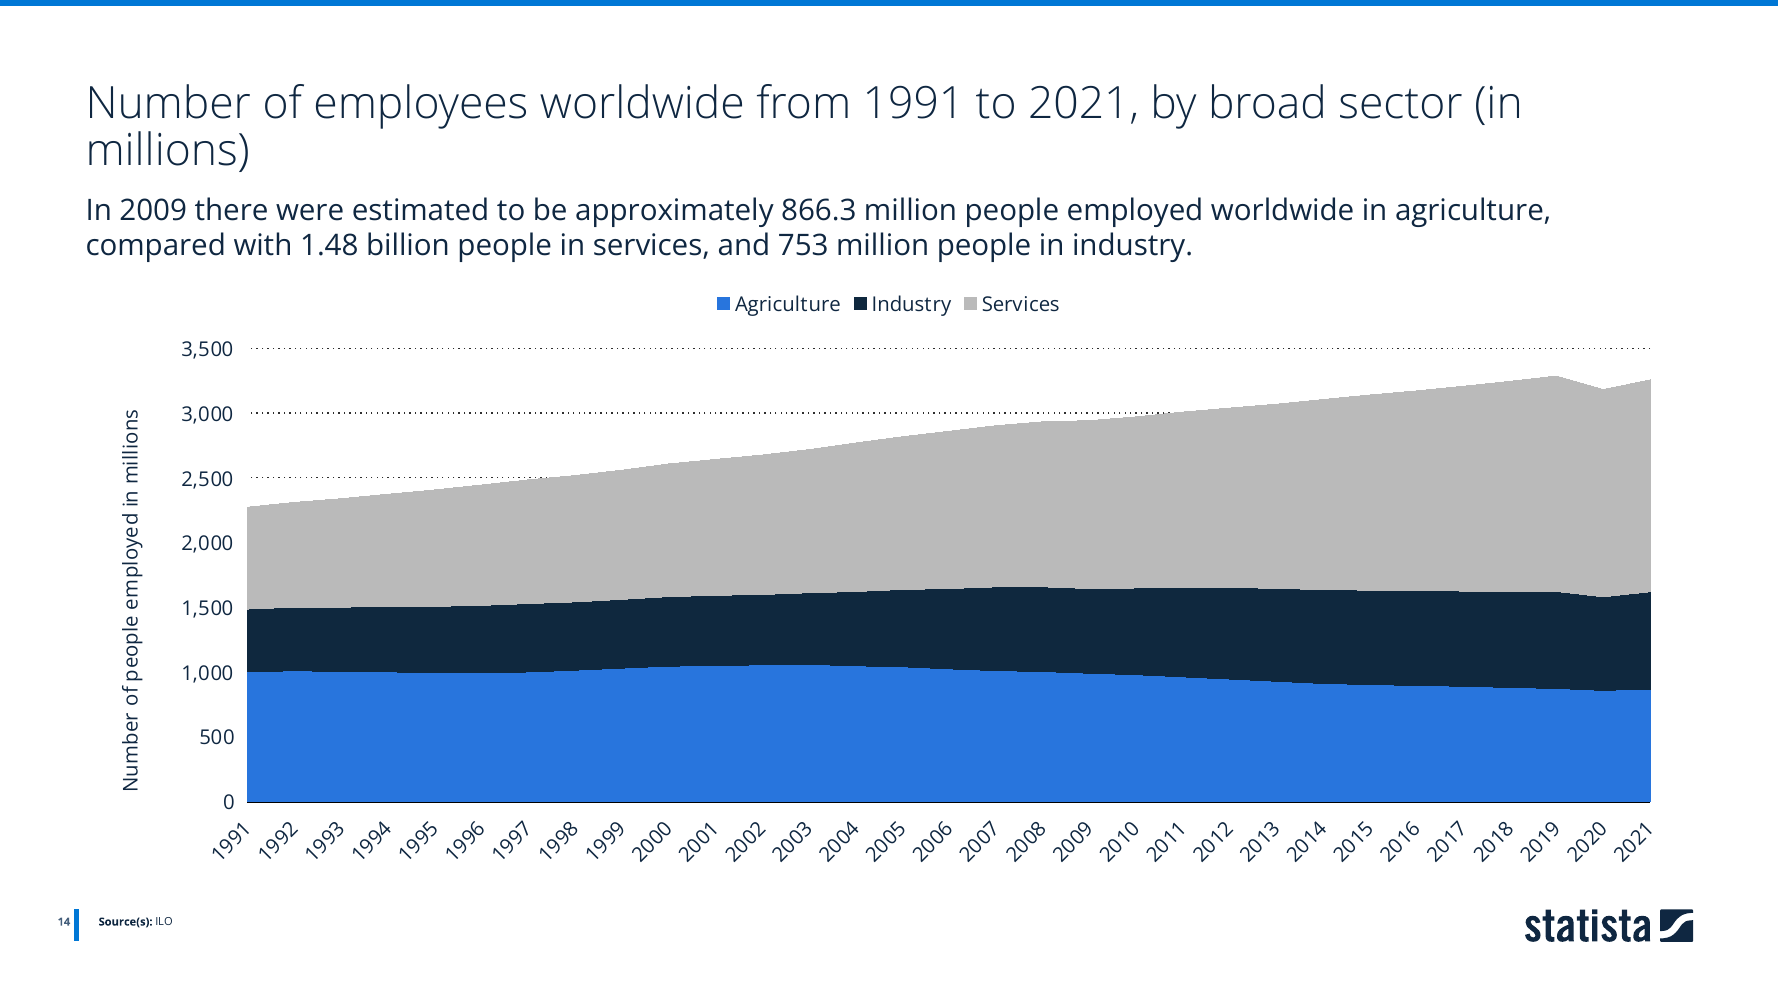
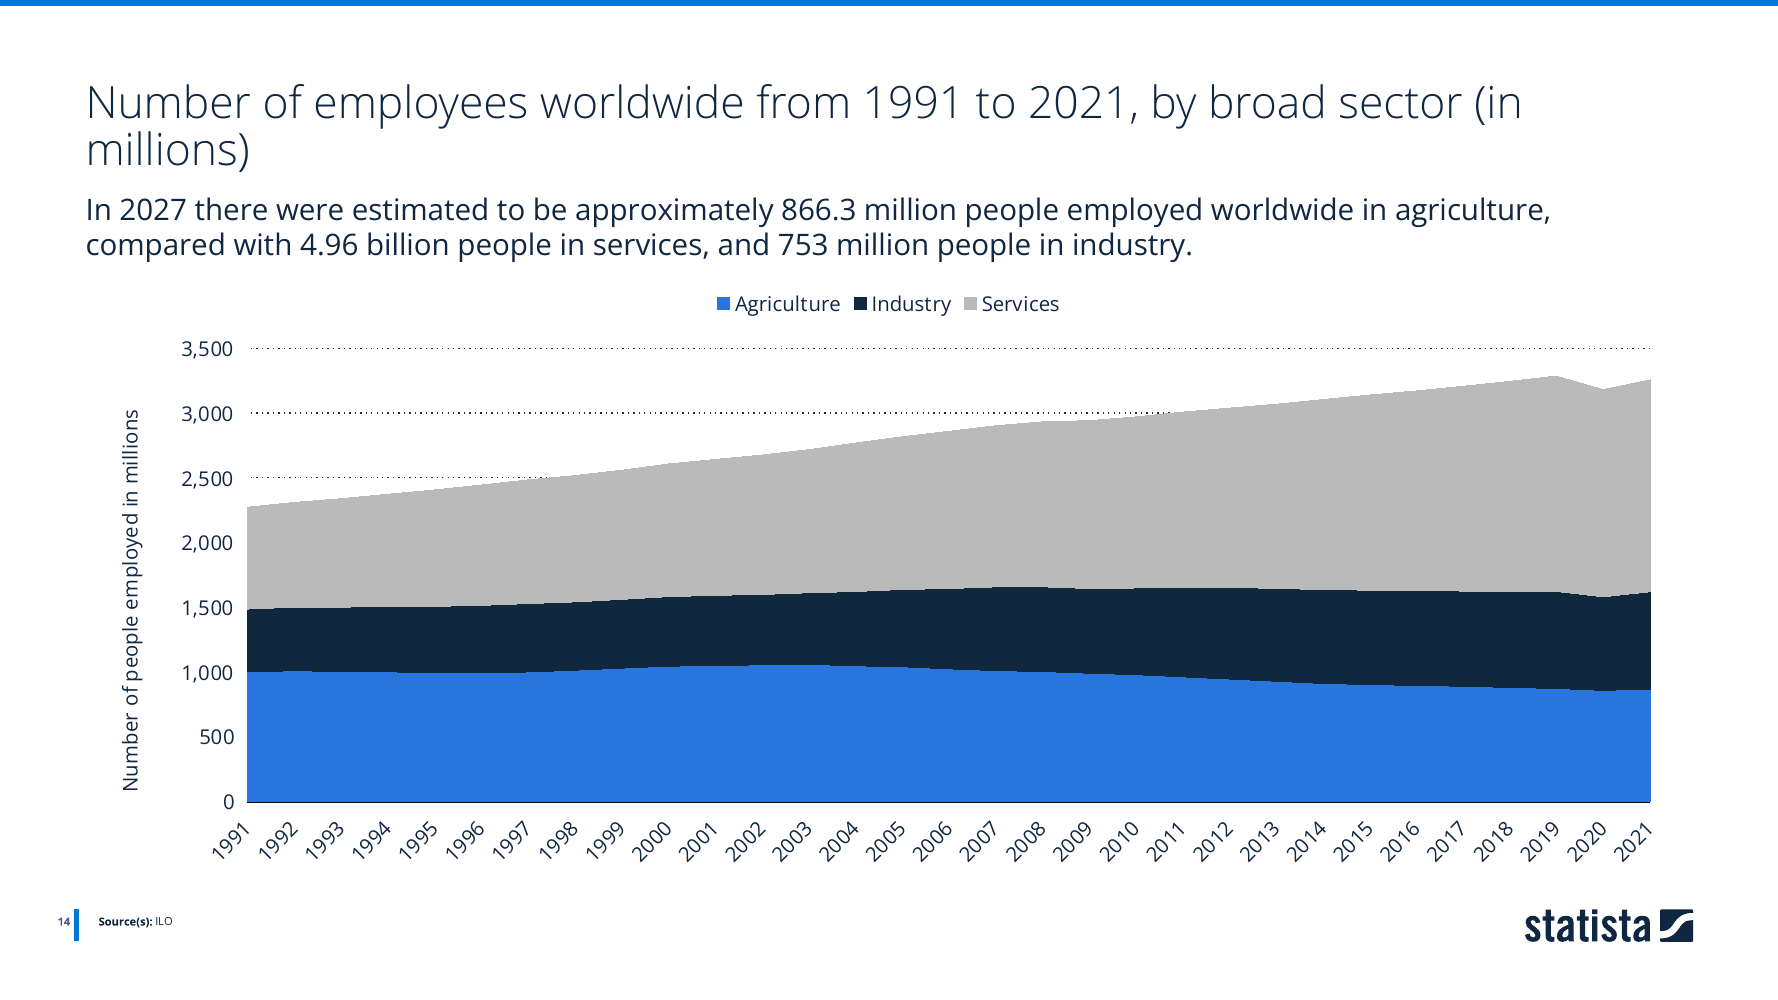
2009: 2009 -> 2027 (153, 210)
1.48: 1.48 -> 4.96 (329, 246)
